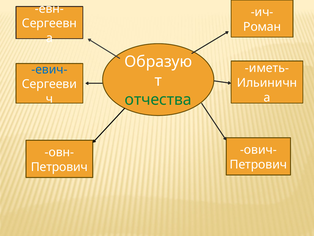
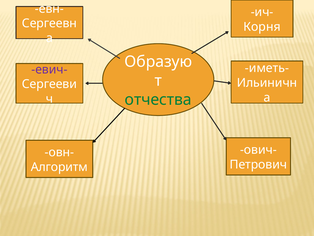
Роман: Роман -> Корня (262, 27)
евич- colour: blue -> purple (49, 69)
Петрович: Петрович -> Алгоритм (59, 167)
